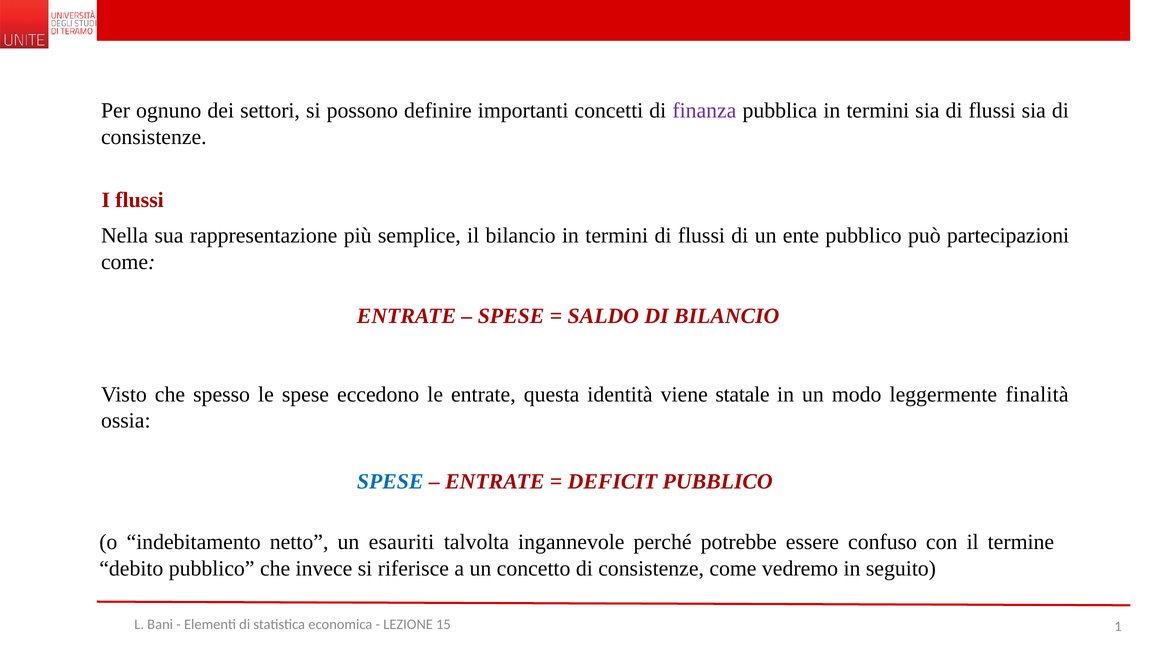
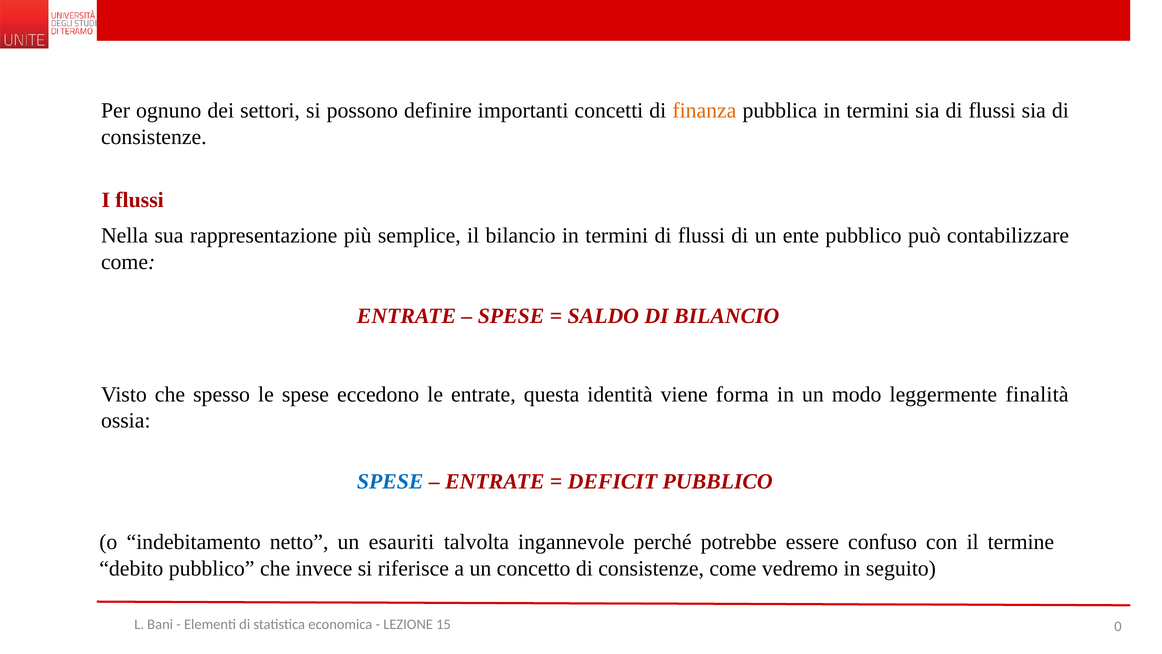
finanza colour: purple -> orange (704, 111)
partecipazioni: partecipazioni -> contabilizzare (1008, 236)
statale: statale -> forma (742, 394)
1: 1 -> 0 (1118, 626)
